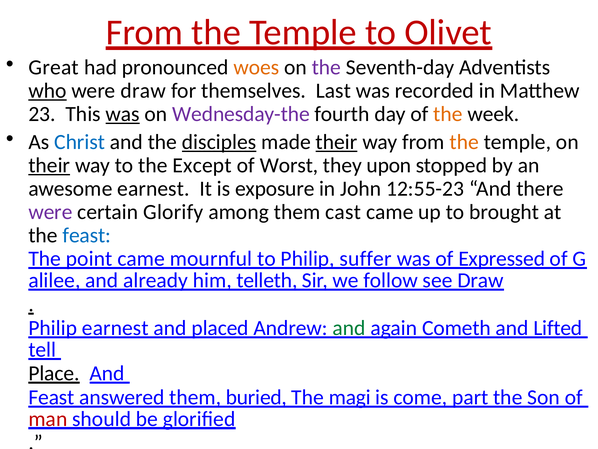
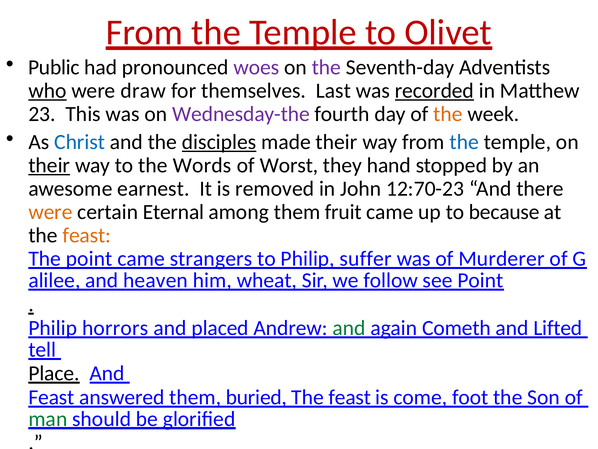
Great: Great -> Public (54, 67)
woes colour: orange -> purple (256, 67)
recorded underline: none -> present (434, 91)
was underline: present -> none (123, 114)
their underline: present -> none (337, 142)
the colour: orange -> blue (464, 142)
Except: Except -> Words (202, 165)
upon: upon -> hand (389, 165)
exposure: exposure -> removed (275, 189)
12:55-23: 12:55-23 -> 12:70-23 (425, 189)
were colour: purple -> orange (50, 212)
Glorify: Glorify -> Eternal (173, 212)
cast: cast -> fruit (343, 212)
brought: brought -> because (504, 212)
feast colour: blue -> orange (87, 235)
mournful: mournful -> strangers (211, 259)
Expressed: Expressed -> Murderer (501, 259)
already: already -> heaven (156, 280)
telleth: telleth -> wheat (267, 280)
see Draw: Draw -> Point (480, 280)
Philip earnest: earnest -> horrors (115, 328)
magi: magi -> feast (350, 397)
part: part -> foot (470, 397)
man colour: red -> green (48, 418)
